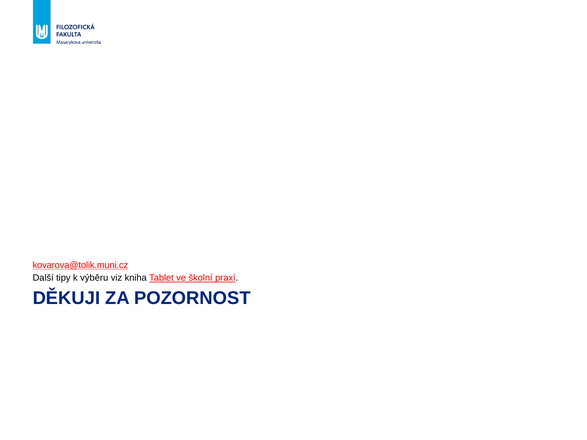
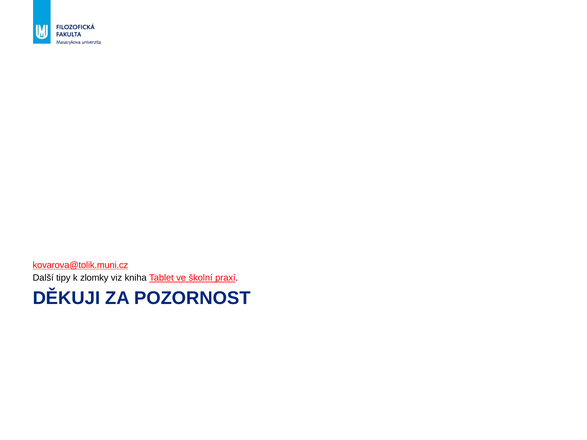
výběru: výběru -> zlomky (94, 278)
